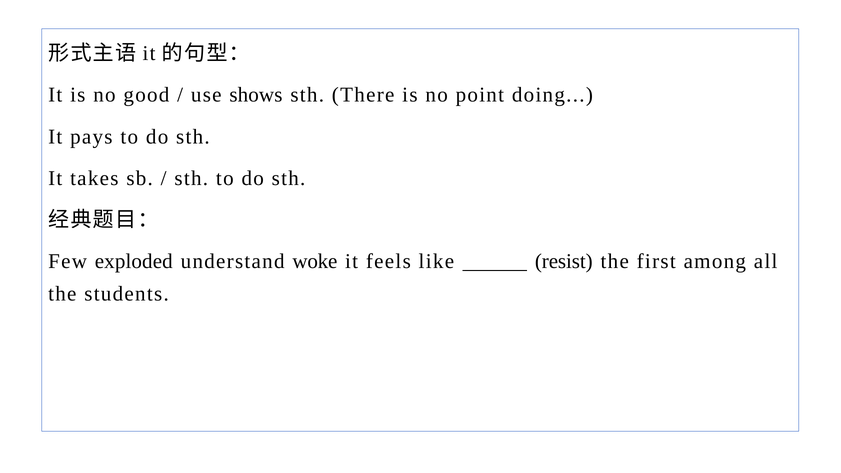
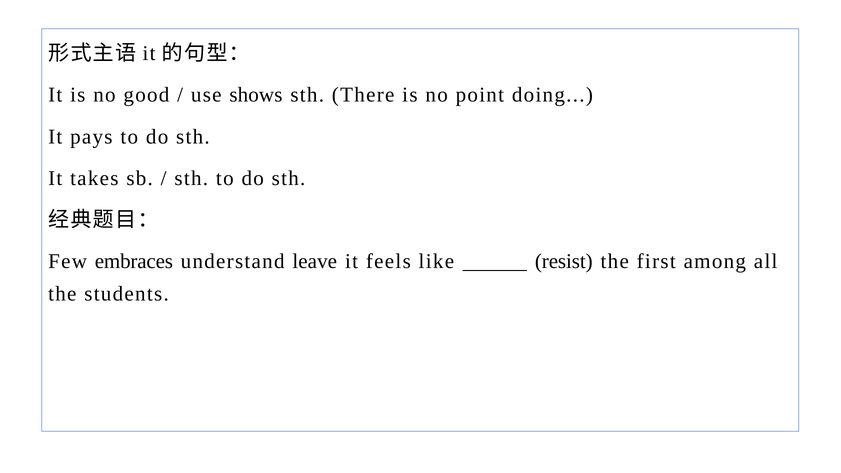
exploded: exploded -> embraces (134, 261)
woke: woke -> leave (315, 261)
